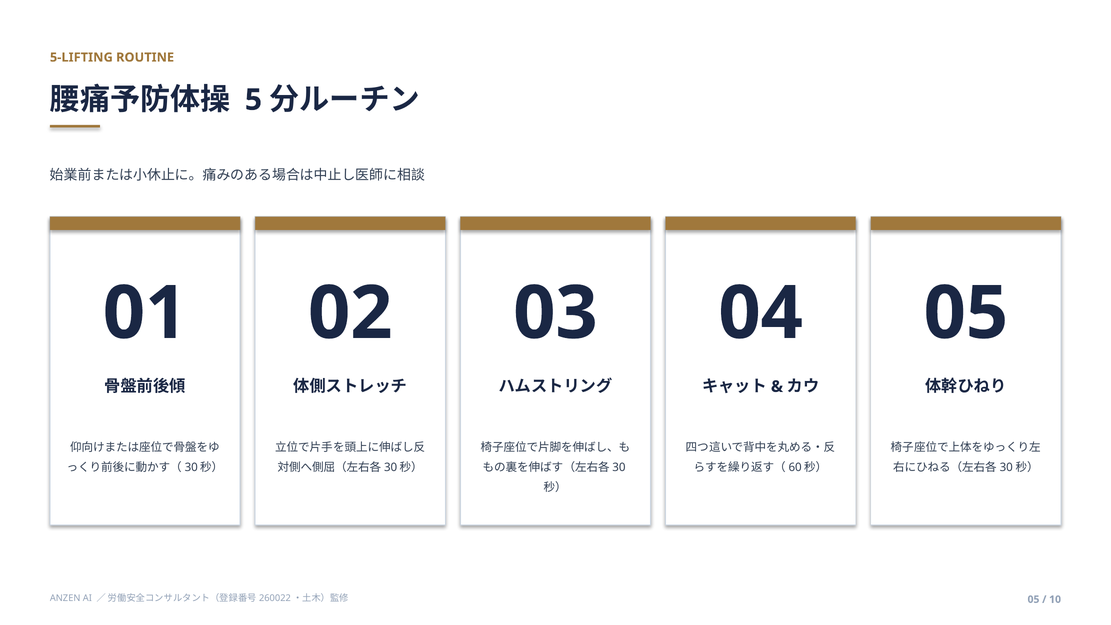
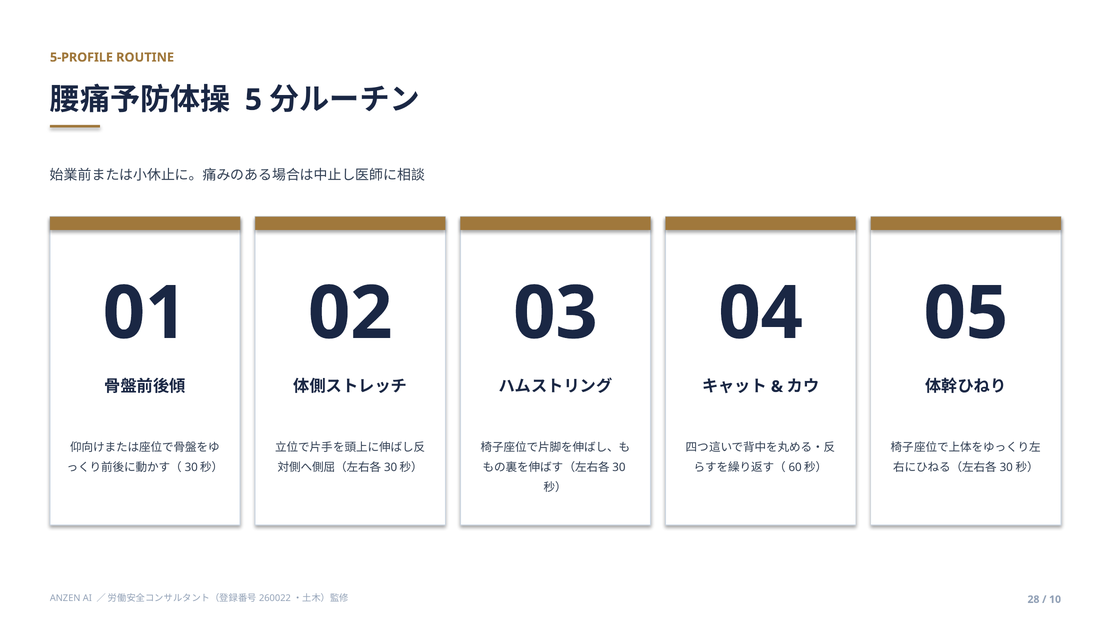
5-LIFTING: 5-LIFTING -> 5-PROFILE (81, 57)
05: 05 -> 28 (1033, 599)
